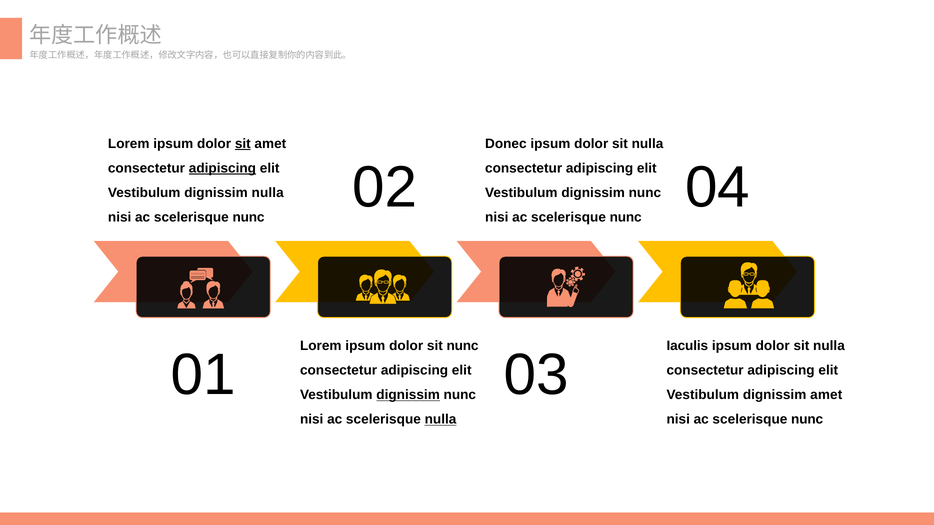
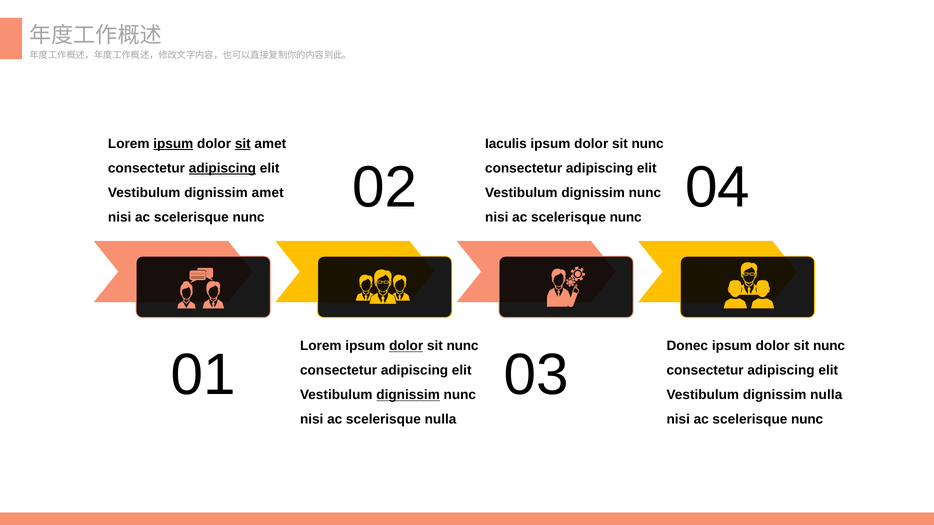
ipsum underline: none -> present (173, 144)
Donec: Donec -> Iaculis (506, 144)
nulla: nulla -> nunc (648, 144)
dignissim nulla: nulla -> amet (268, 193)
dolor underline: none -> present (406, 346)
Iaculis: Iaculis -> Donec (687, 346)
nulla: nulla -> nunc (829, 346)
dignissim amet: amet -> nulla (826, 395)
nulla underline: present -> none (441, 420)
